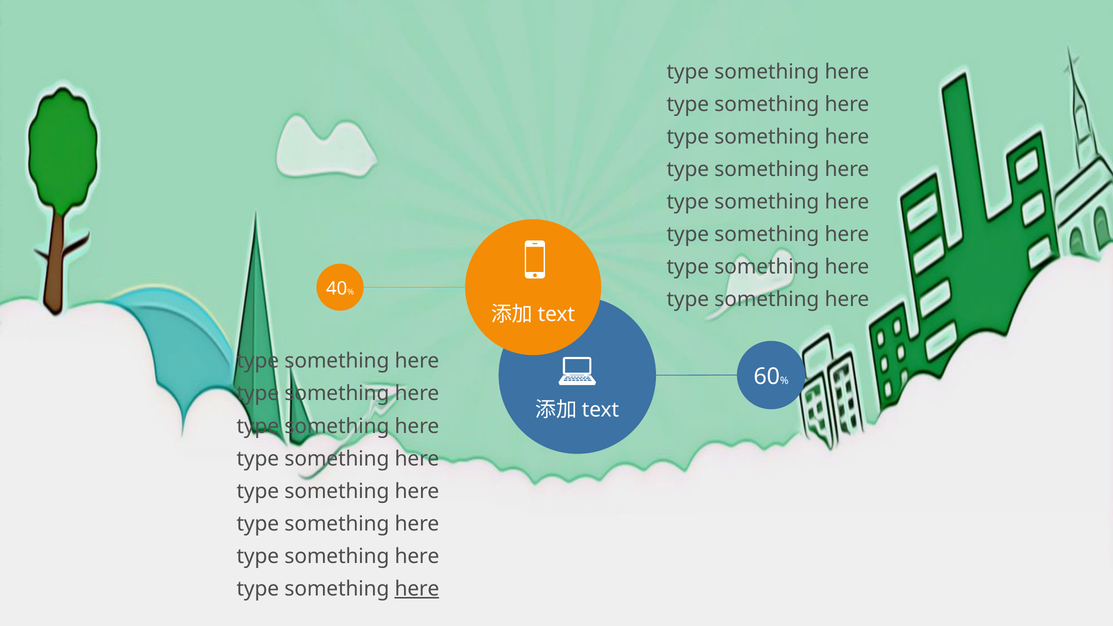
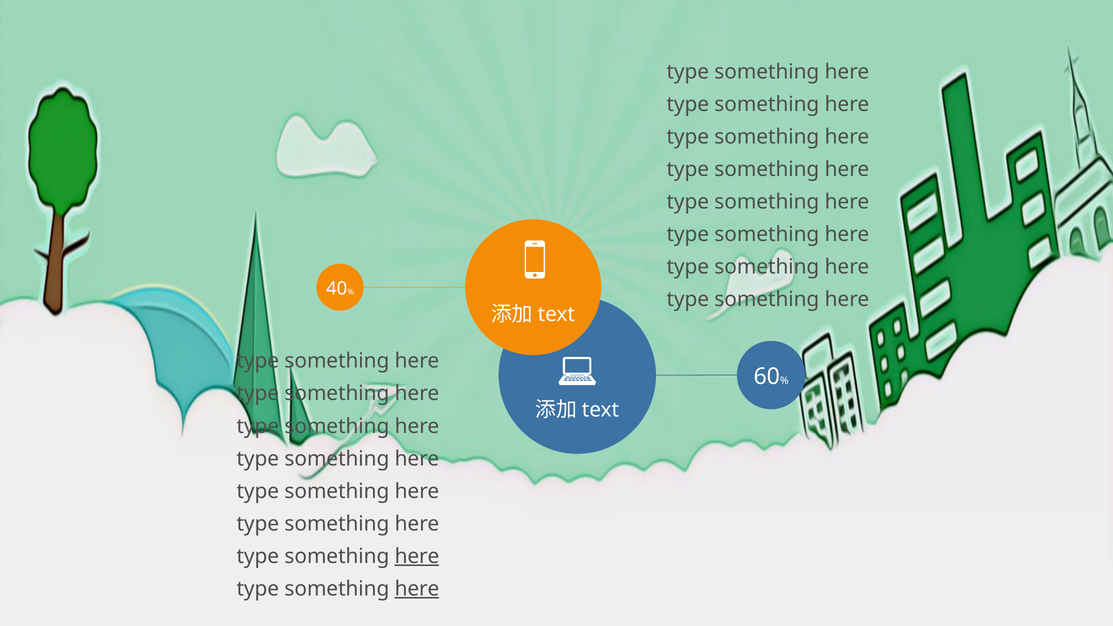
here underline: none -> present (417, 556)
